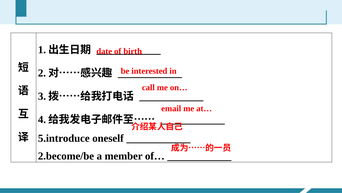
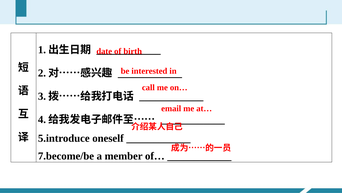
2.become/be: 2.become/be -> 7.become/be (66, 156)
